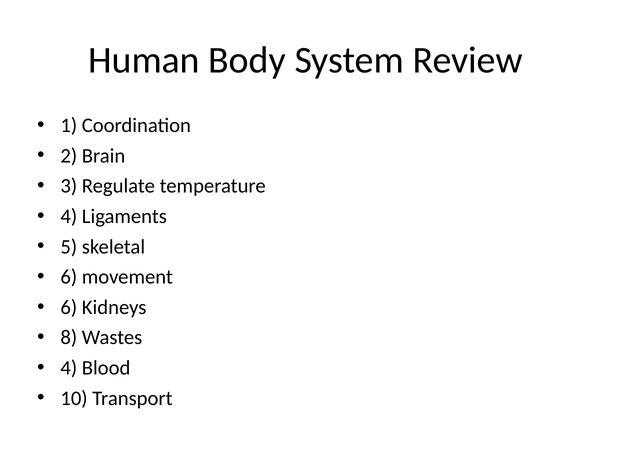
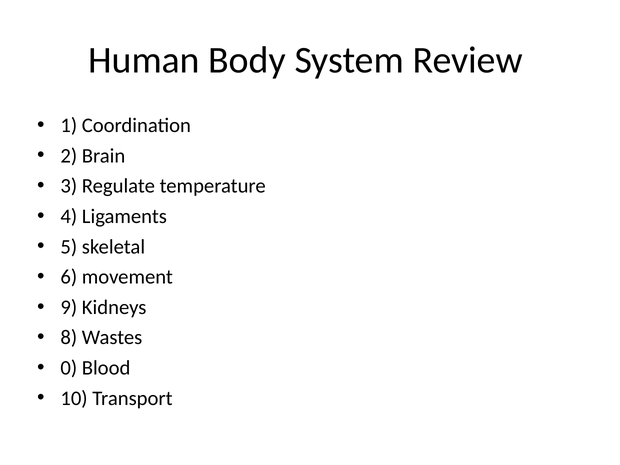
6: 6 -> 9 (69, 307)
4: 4 -> 0 (69, 368)
